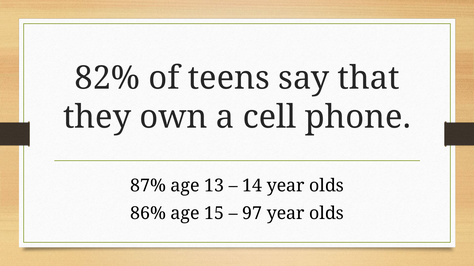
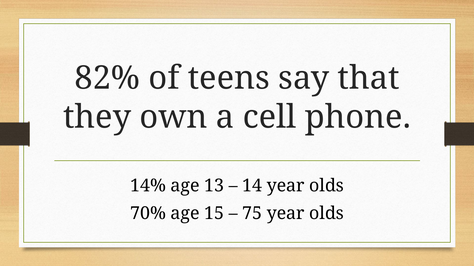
87%: 87% -> 14% (148, 186)
86%: 86% -> 70% (148, 214)
97: 97 -> 75 (252, 214)
